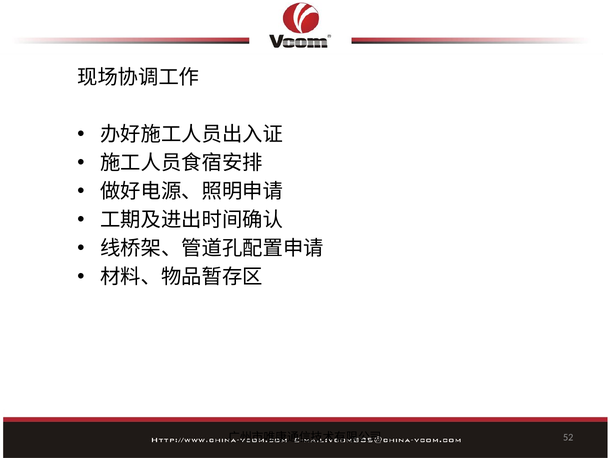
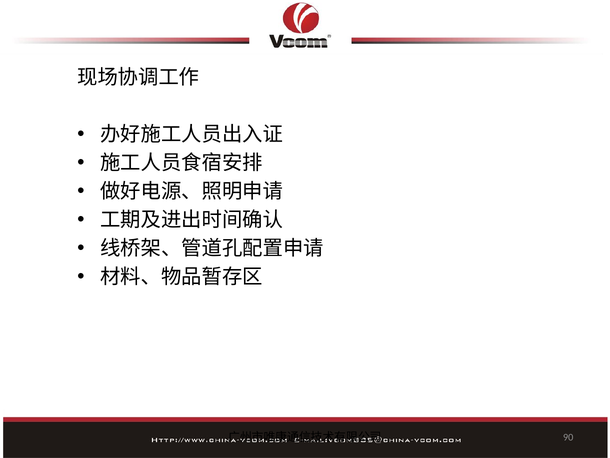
52: 52 -> 90 (568, 437)
